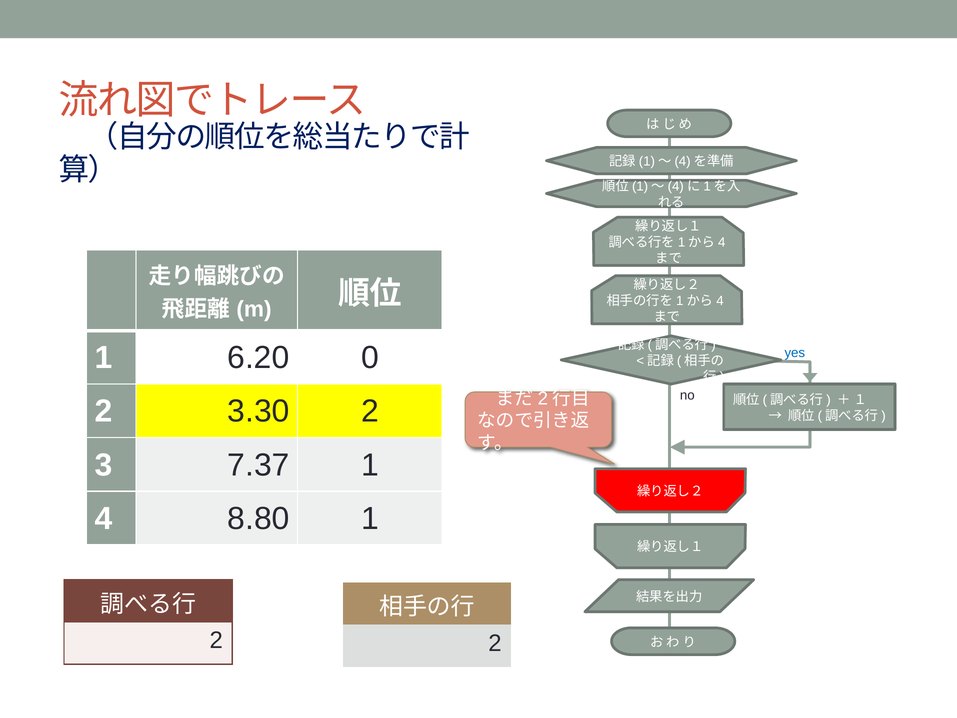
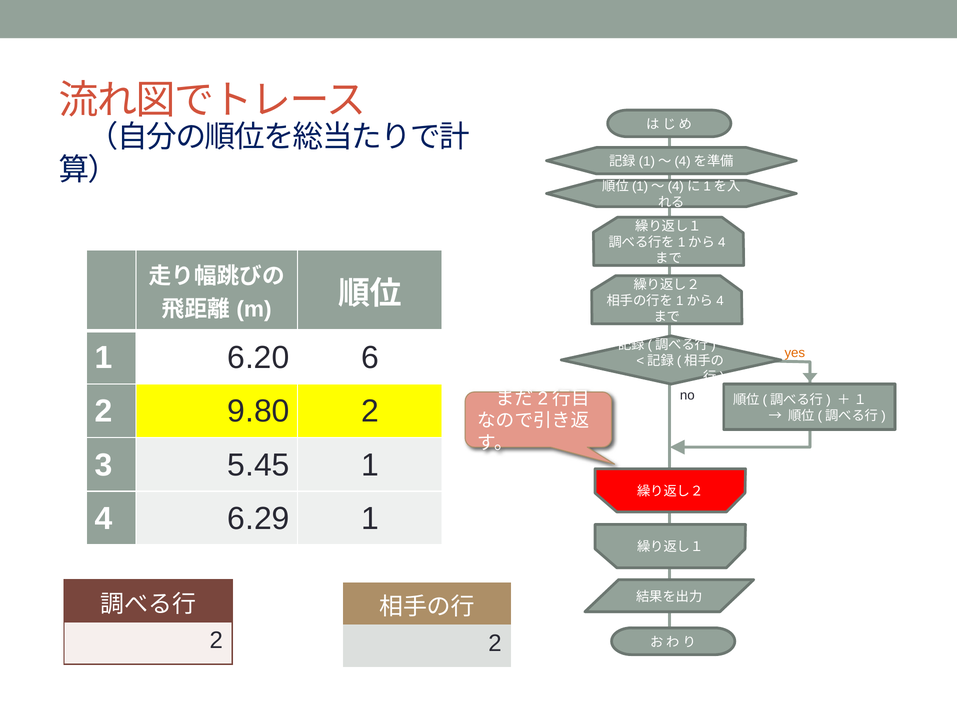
0: 0 -> 6 (370, 358)
yes colour: blue -> orange (795, 353)
3.30: 3.30 -> 9.80 (259, 411)
7.37: 7.37 -> 5.45 (259, 465)
8.80: 8.80 -> 6.29 (259, 518)
